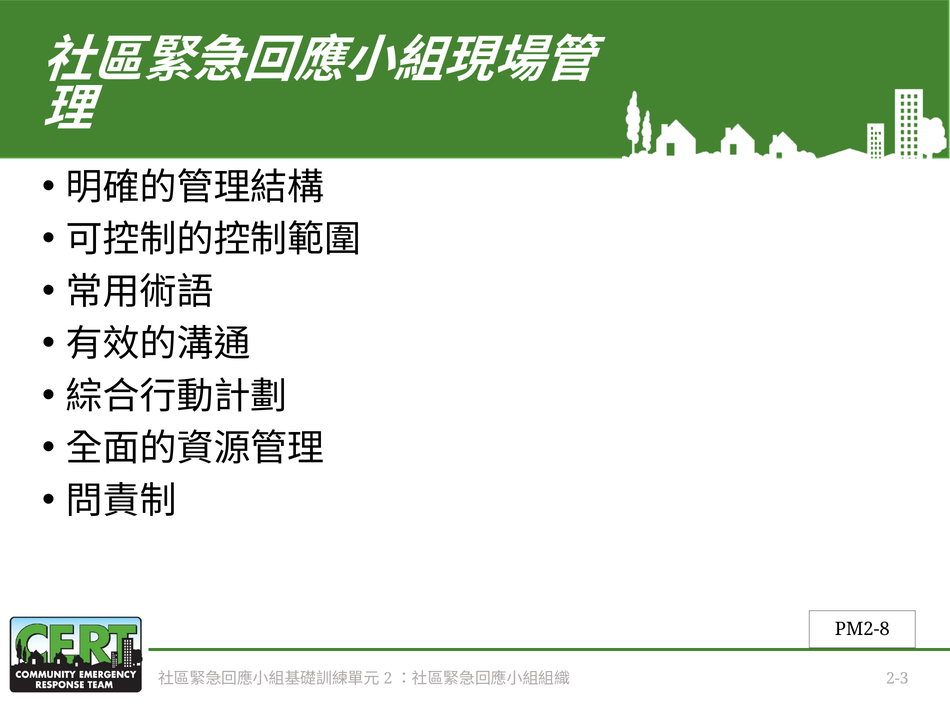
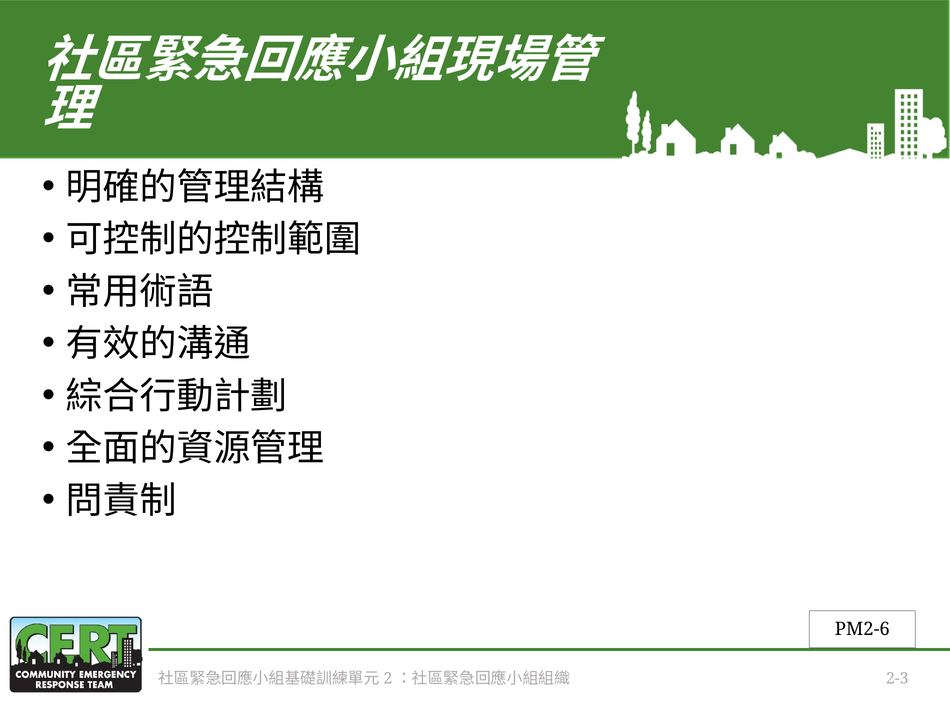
PM2-8: PM2-8 -> PM2-6 (862, 629)
